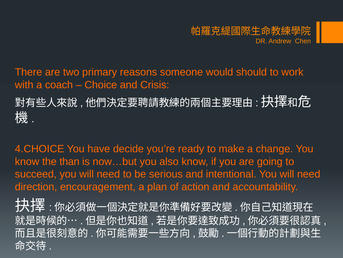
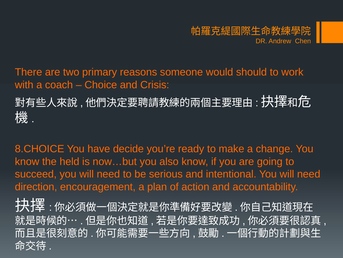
4.CHOICE: 4.CHOICE -> 8.CHOICE (40, 149)
than: than -> held (69, 161)
